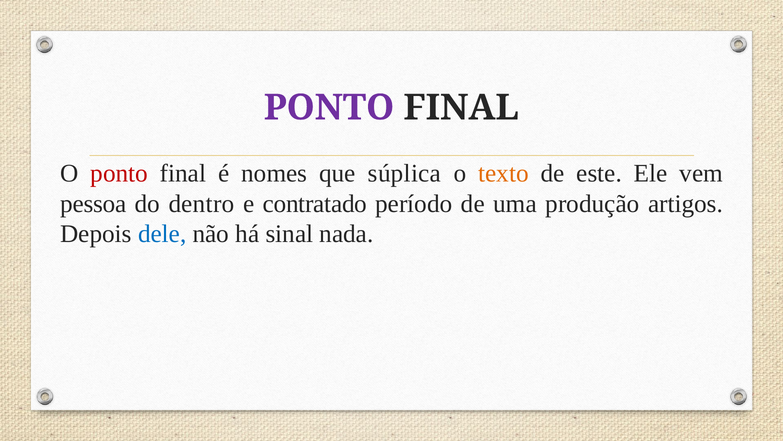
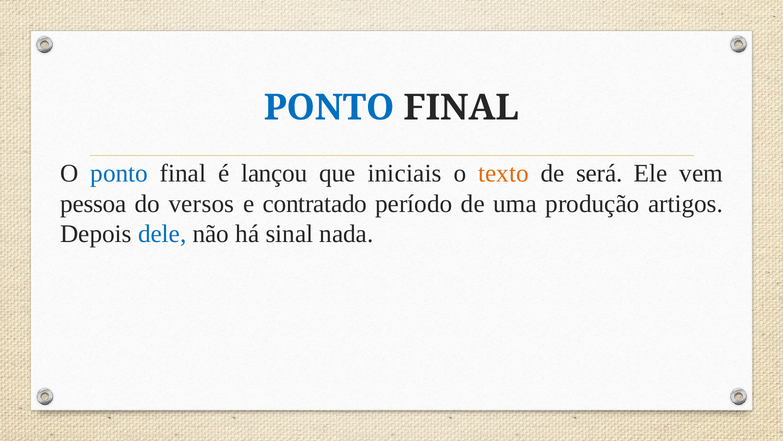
PONTO colour: purple -> blue (329, 107)
ponto colour: red -> blue (119, 173)
nomes: nomes -> lançou (274, 173)
súplica: súplica -> iniciais (405, 173)
este: este -> será (599, 173)
dentro: dentro -> versos (201, 203)
